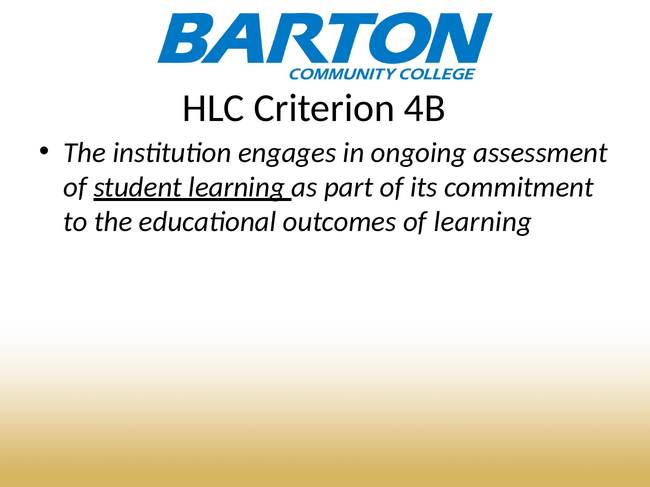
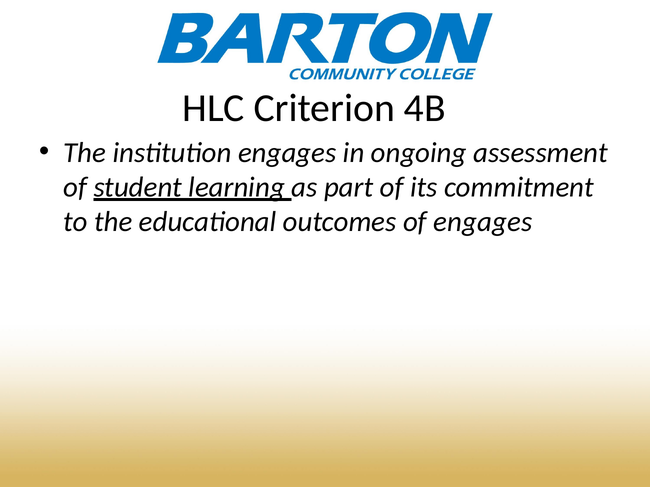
of learning: learning -> engages (483, 222)
